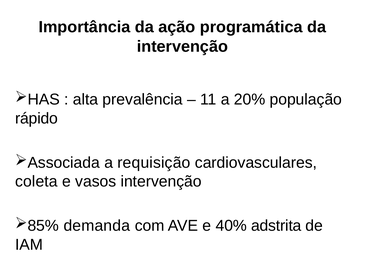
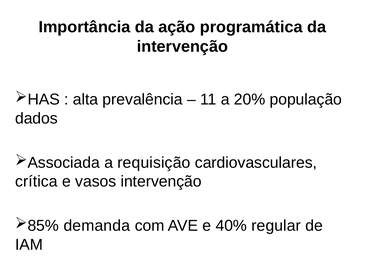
rápido: rápido -> dados (36, 118)
coleta: coleta -> crítica (36, 181)
adstrita: adstrita -> regular (276, 226)
